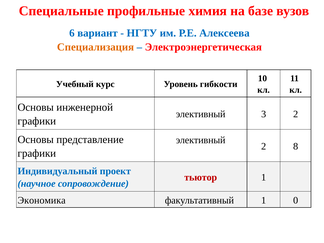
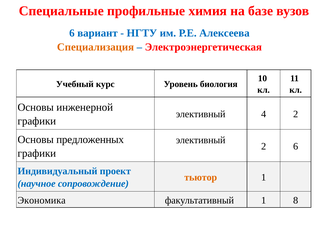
гибкости: гибкости -> биология (219, 84)
3: 3 -> 4 (264, 114)
представление: представление -> предложенных (90, 140)
2 8: 8 -> 6 (296, 146)
тьютор colour: red -> orange (201, 177)
0: 0 -> 8 (296, 200)
